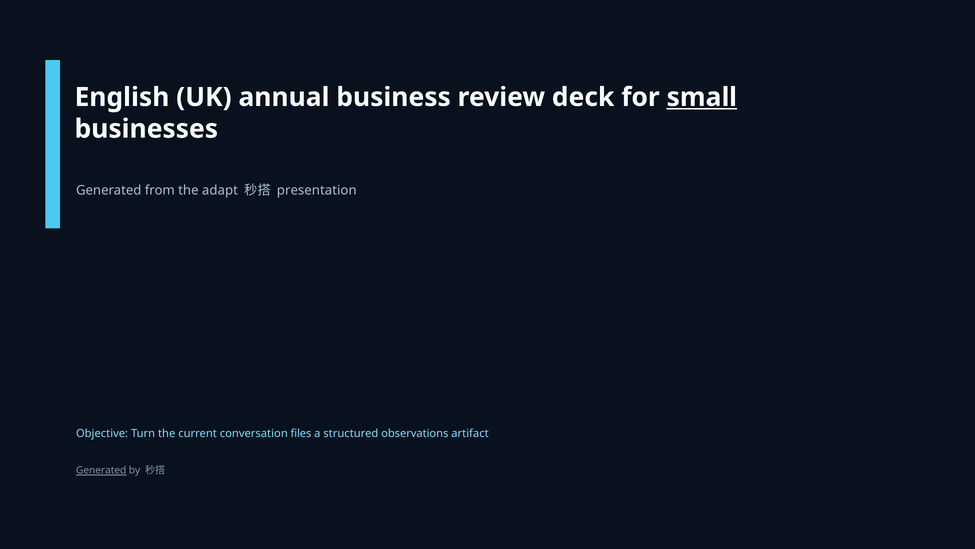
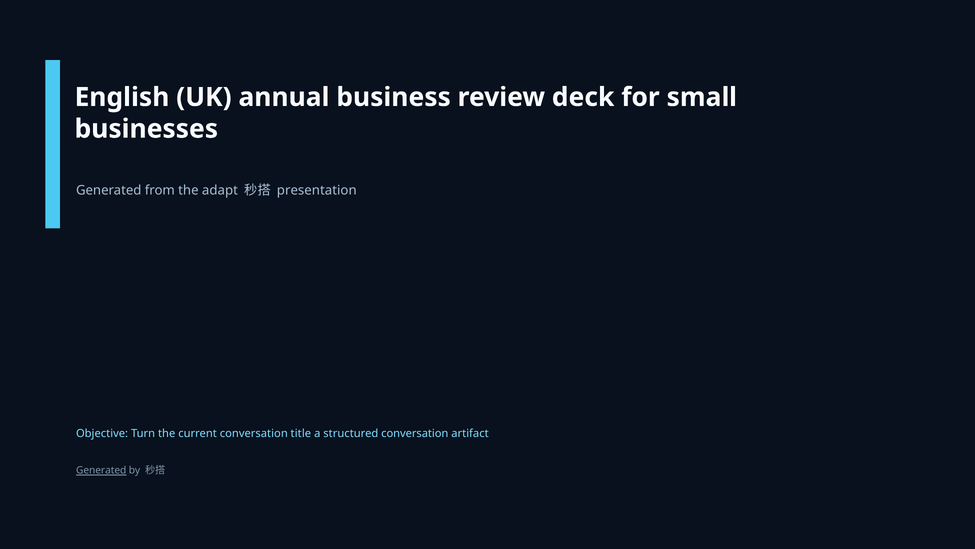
small underline: present -> none (702, 97)
files: files -> title (301, 433)
structured observations: observations -> conversation (415, 433)
